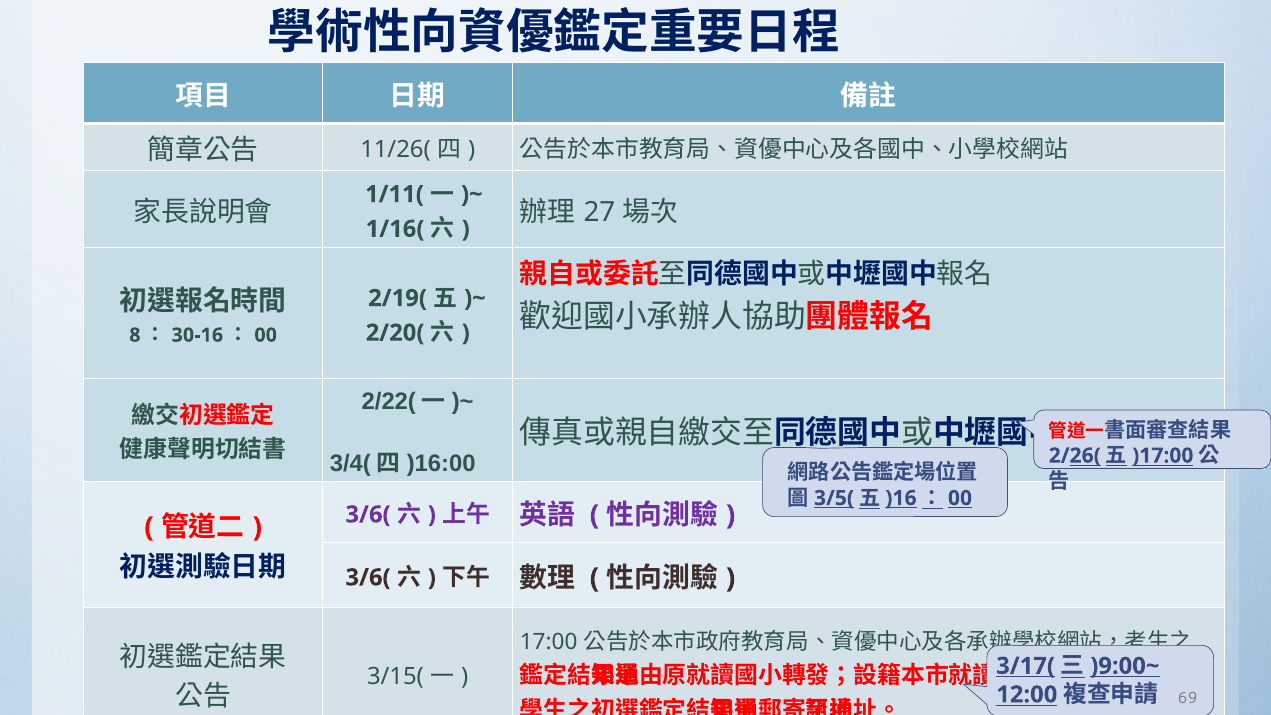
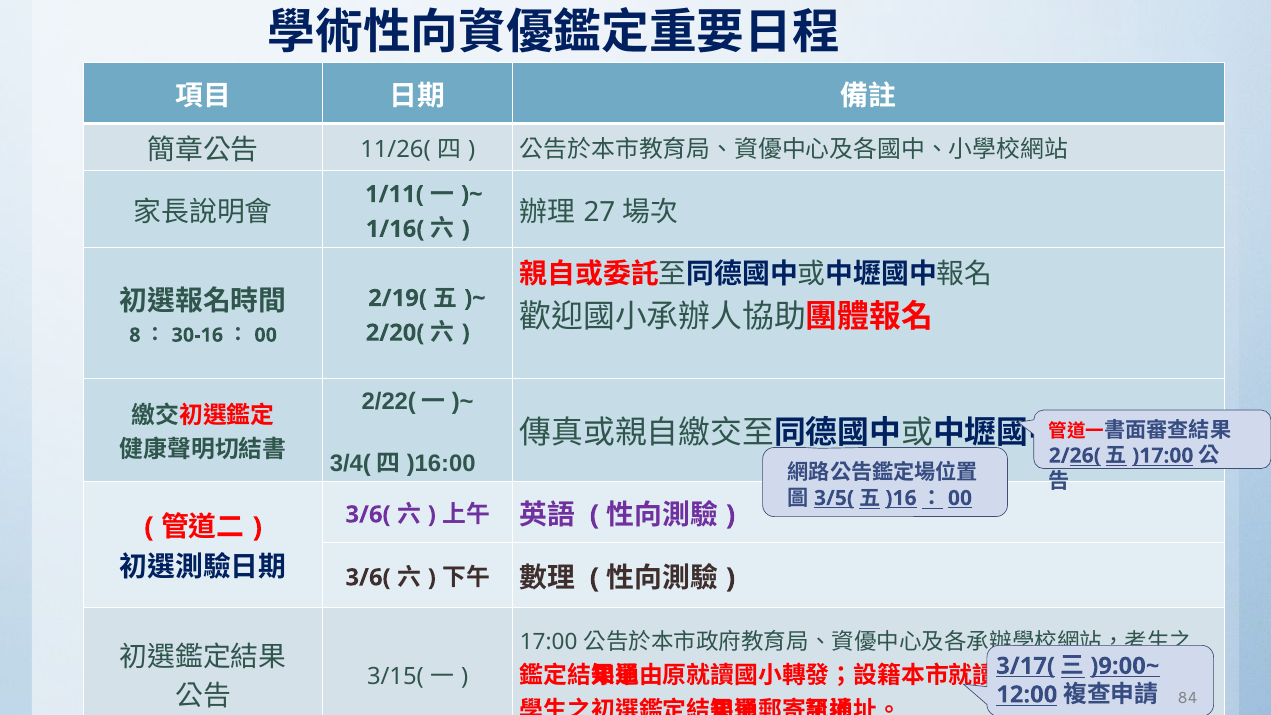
69: 69 -> 84 (1188, 699)
